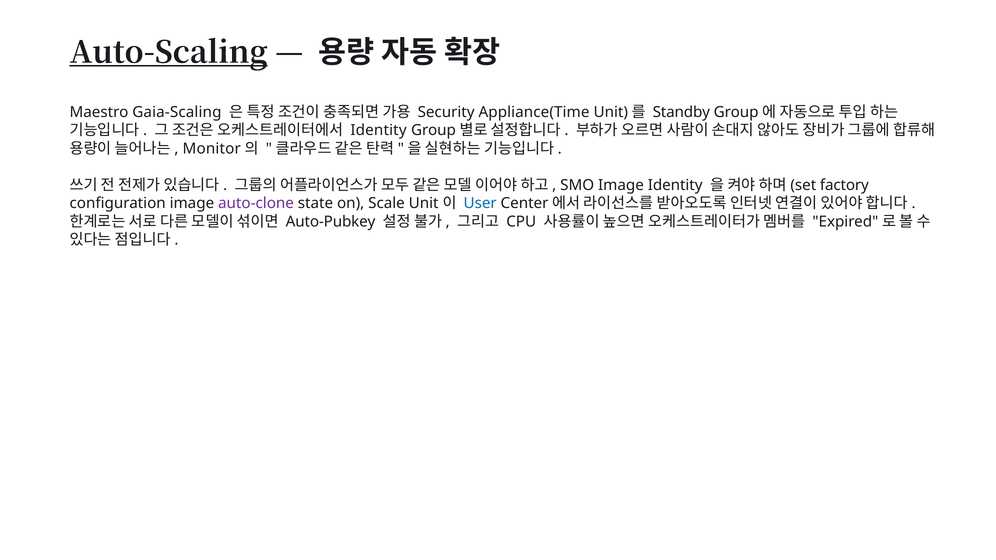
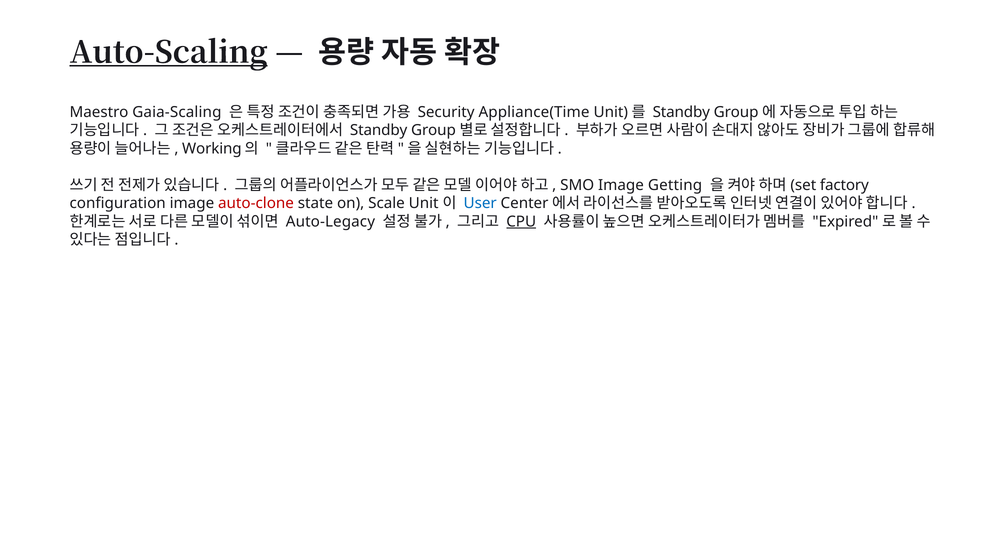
Identity: Identity -> Standby (379, 130)
Monitor: Monitor -> Working (212, 149)
Image Identity: Identity -> Getting (675, 185)
auto-clone colour: purple -> red (256, 203)
Auto-Pubkey: Auto-Pubkey -> Auto-Legacy (330, 222)
CPU underline: none -> present (521, 222)
